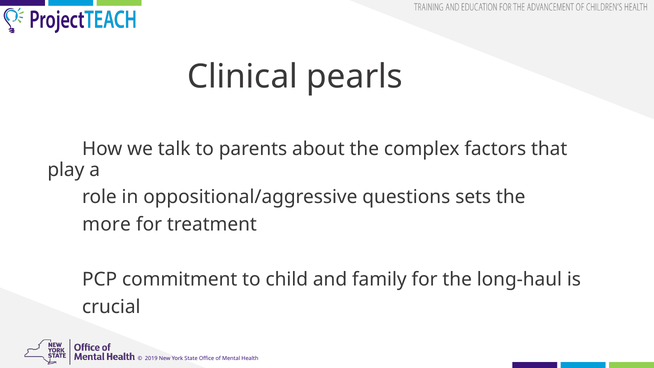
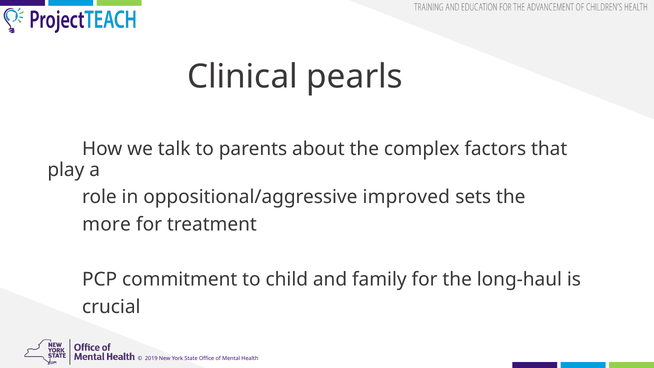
questions: questions -> improved (406, 197)
